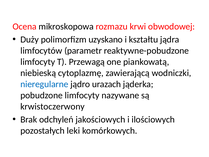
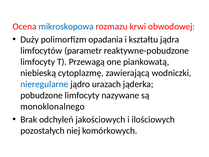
mikroskopowa colour: black -> blue (66, 26)
uzyskano: uzyskano -> opadania (106, 39)
krwistoczerwony: krwistoczerwony -> monoklonalnego (53, 106)
leki: leki -> niej (73, 131)
